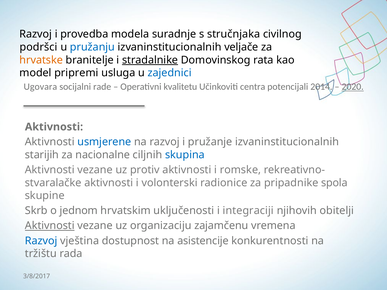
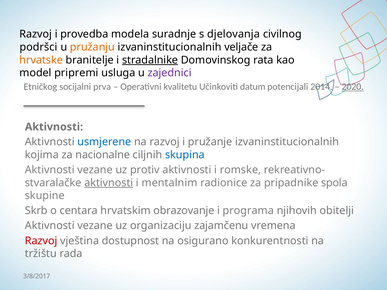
stručnjaka: stručnjaka -> djelovanja (234, 34)
pružanju colour: blue -> orange (92, 47)
zajednici colour: blue -> purple (170, 73)
Ugovara: Ugovara -> Etničkog (40, 87)
rade: rade -> prva (102, 87)
centra: centra -> datum (253, 87)
starijih: starijih -> kojima (42, 155)
aktivnosti underline: none -> present (109, 183)
volonterski: volonterski -> mentalnim (170, 183)
jednom: jednom -> centara (79, 211)
uključenosti: uključenosti -> obrazovanje (184, 211)
integraciji: integraciji -> programa (248, 211)
Aktivnosti underline: present -> none (50, 226)
Razvoj colour: blue -> red (41, 241)
asistencije: asistencije -> osigurano (203, 241)
